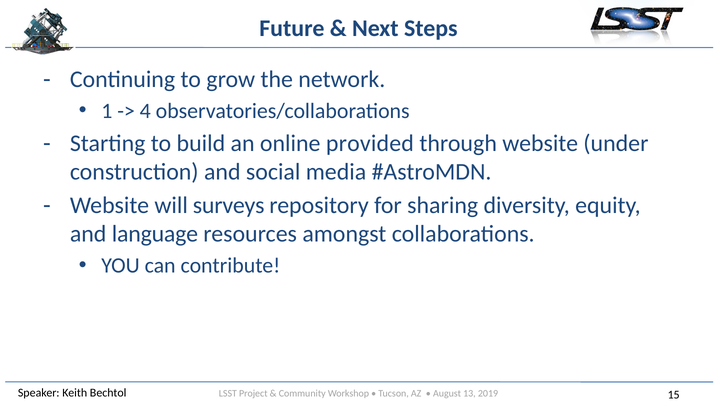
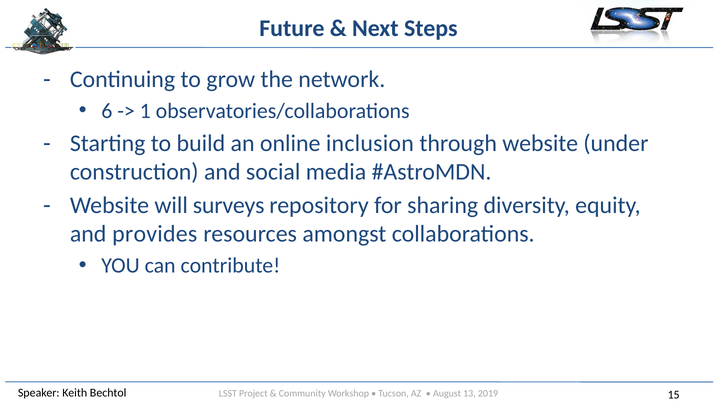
1: 1 -> 6 (107, 111)
4: 4 -> 1 (145, 111)
provided: provided -> inclusion (370, 143)
language: language -> provides (155, 234)
